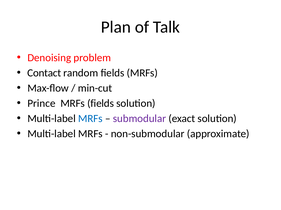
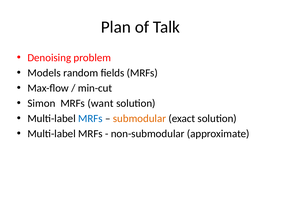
Contact: Contact -> Models (44, 73)
Prince: Prince -> Simon (41, 104)
MRFs fields: fields -> want (101, 104)
submodular colour: purple -> orange (140, 119)
